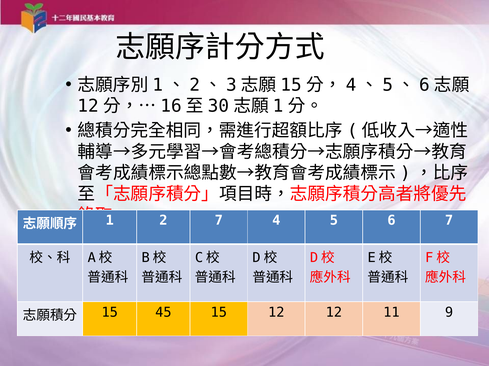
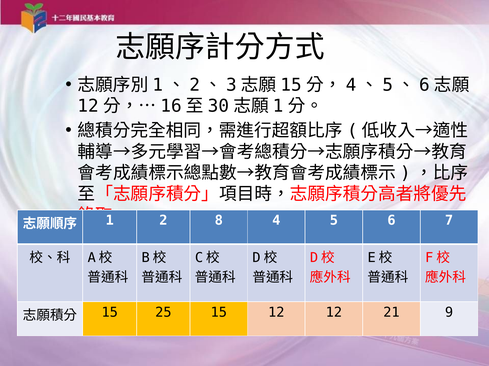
2 7: 7 -> 8 (219, 221)
45: 45 -> 25 (163, 313)
11: 11 -> 21 (391, 313)
